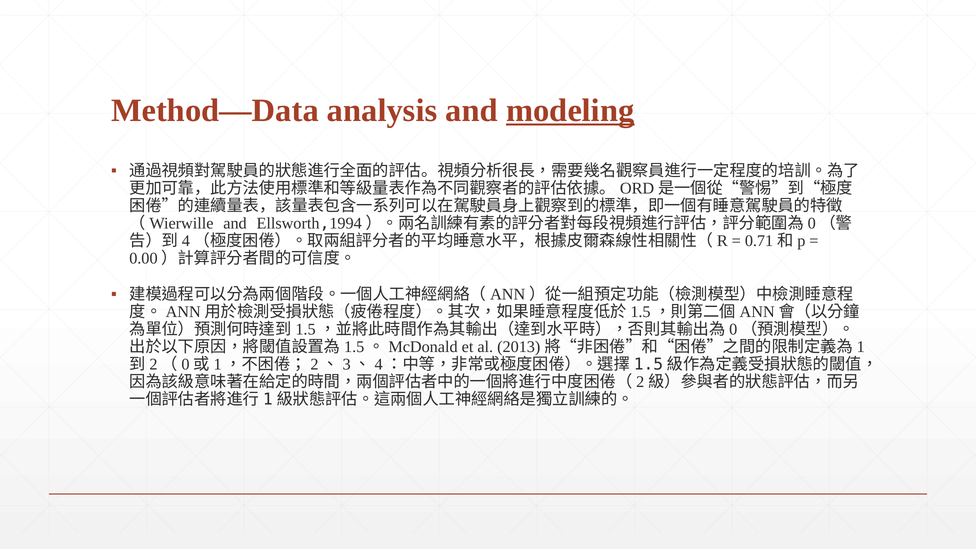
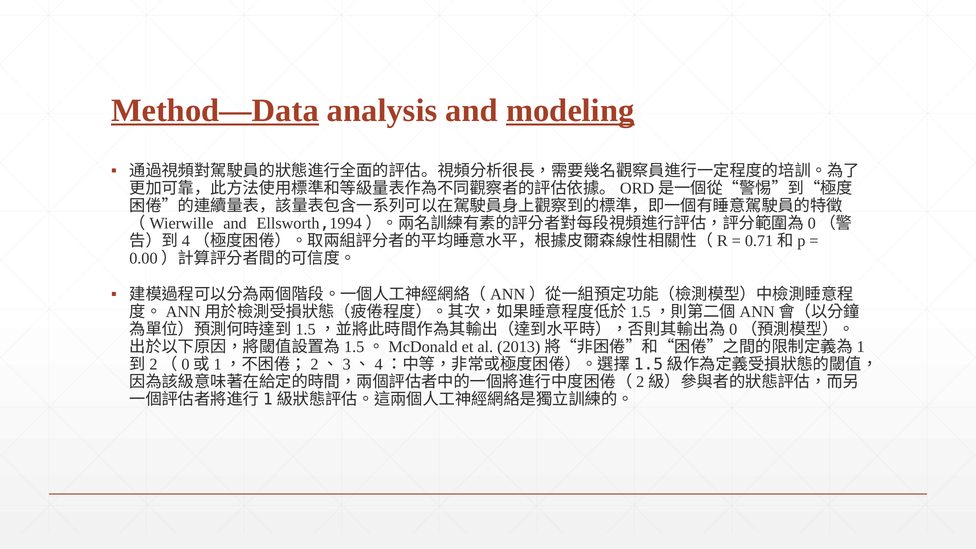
Method—Data underline: none -> present (215, 110)
